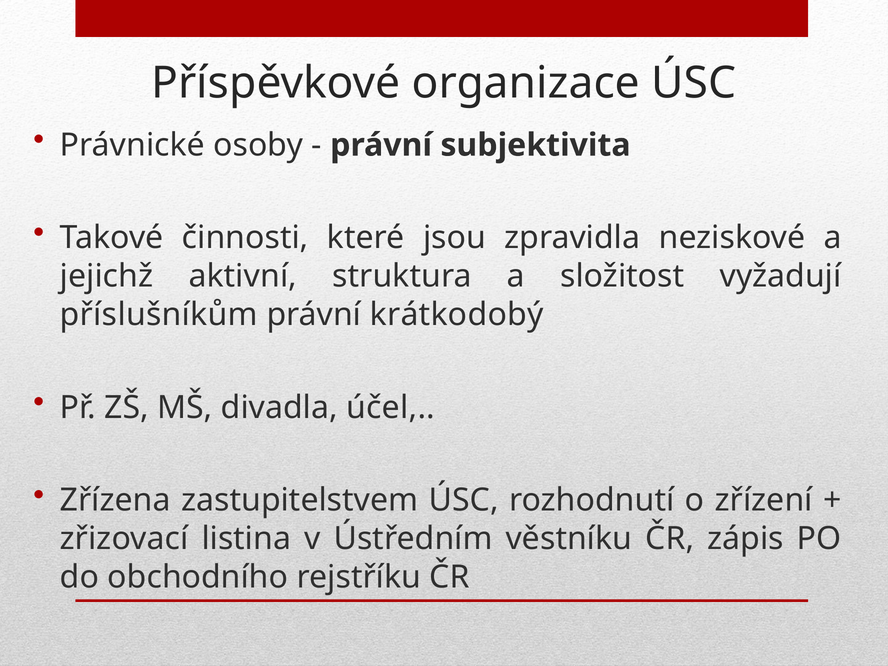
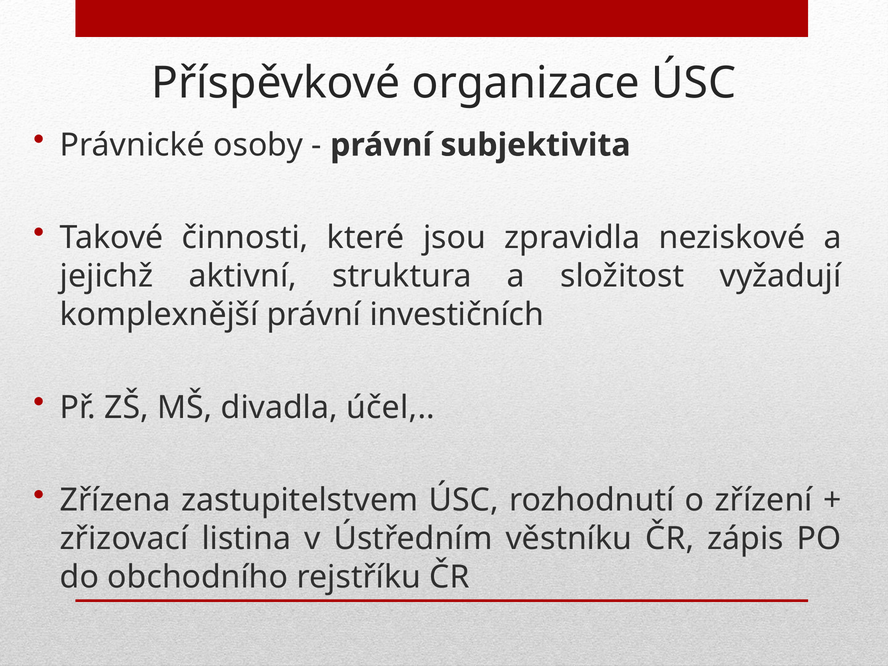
příslušníkům: příslušníkům -> komplexnější (159, 315)
krátkodobý: krátkodobý -> investičních (457, 315)
